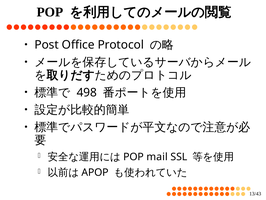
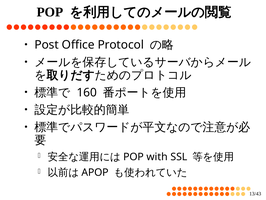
498: 498 -> 160 (87, 92)
mail: mail -> with (157, 156)
